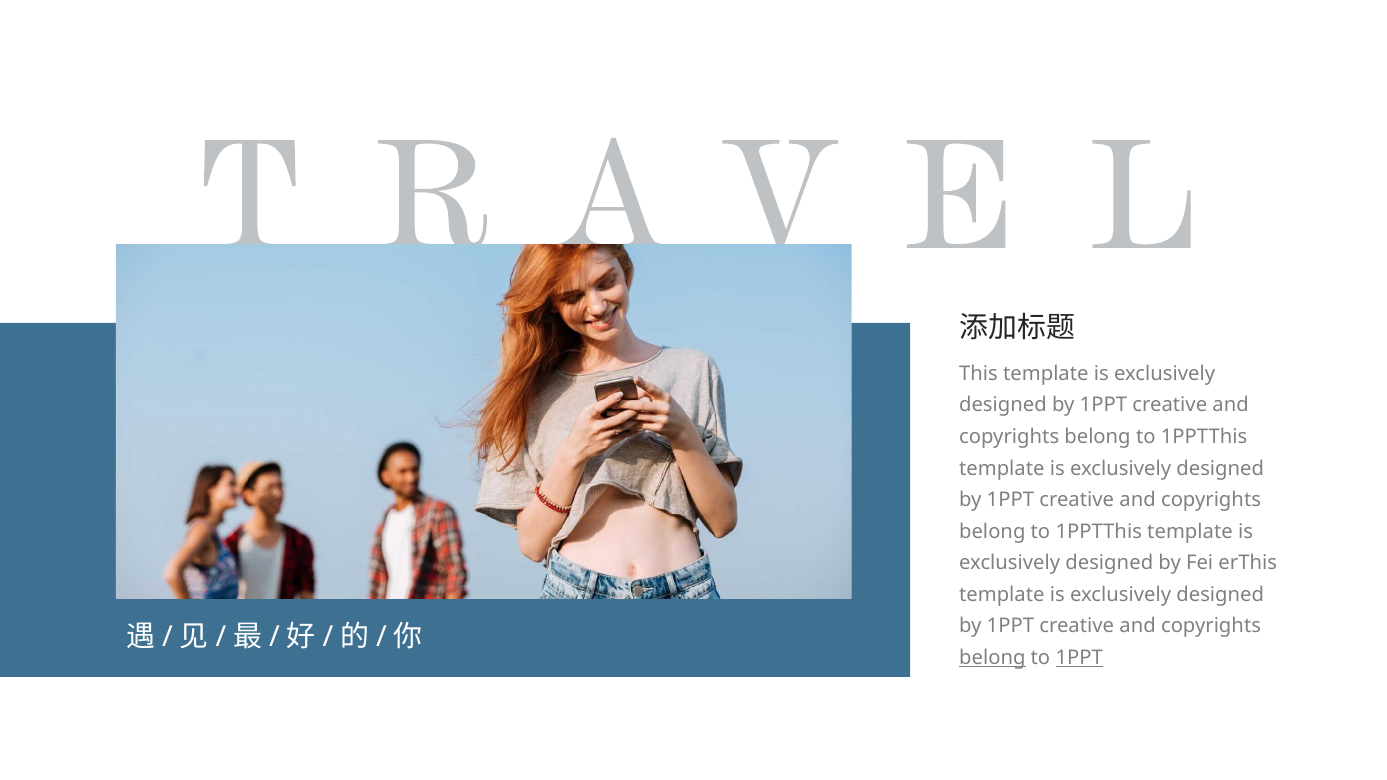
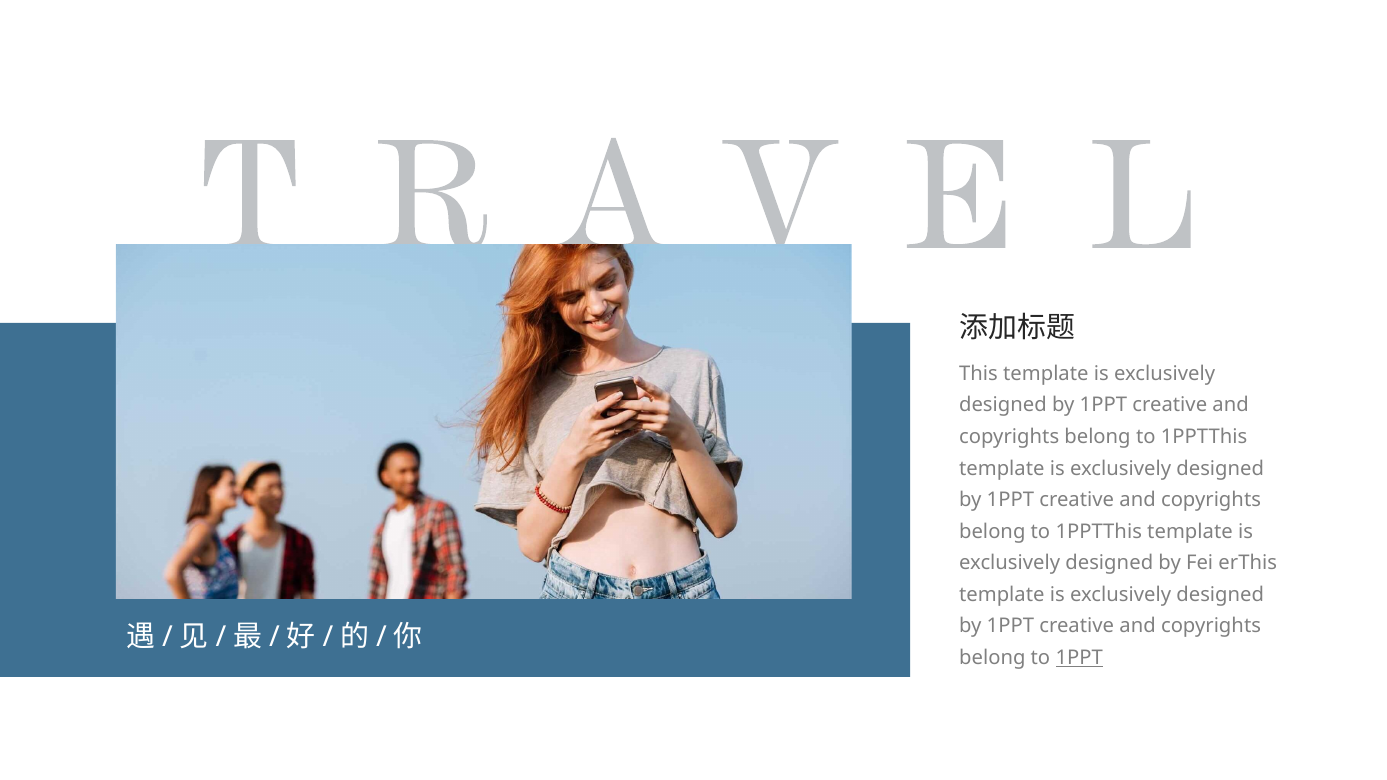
belong underline: present -> none (992, 658)
